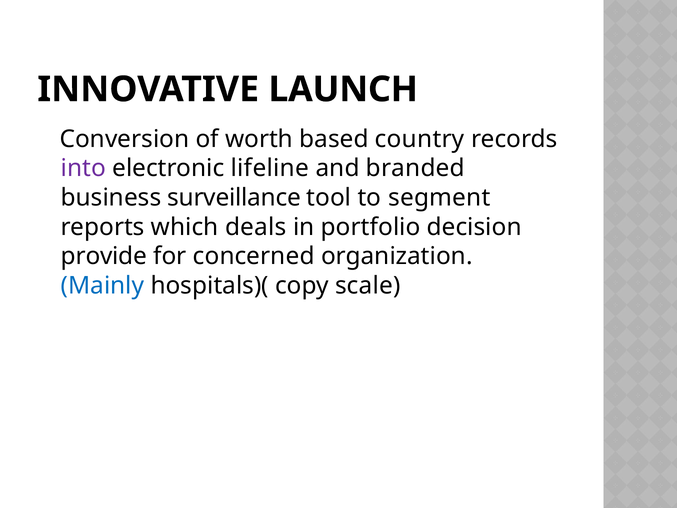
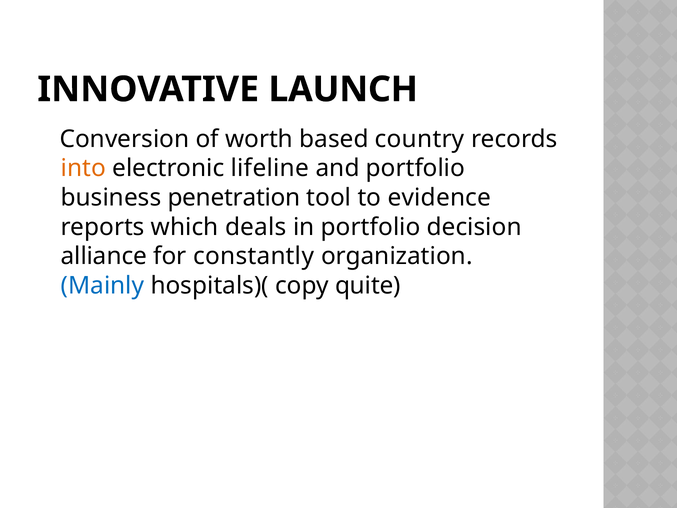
into colour: purple -> orange (83, 168)
and branded: branded -> portfolio (415, 168)
surveillance: surveillance -> penetration (234, 198)
segment: segment -> evidence (439, 198)
provide: provide -> alliance (104, 256)
concerned: concerned -> constantly (254, 256)
scale: scale -> quite (368, 286)
